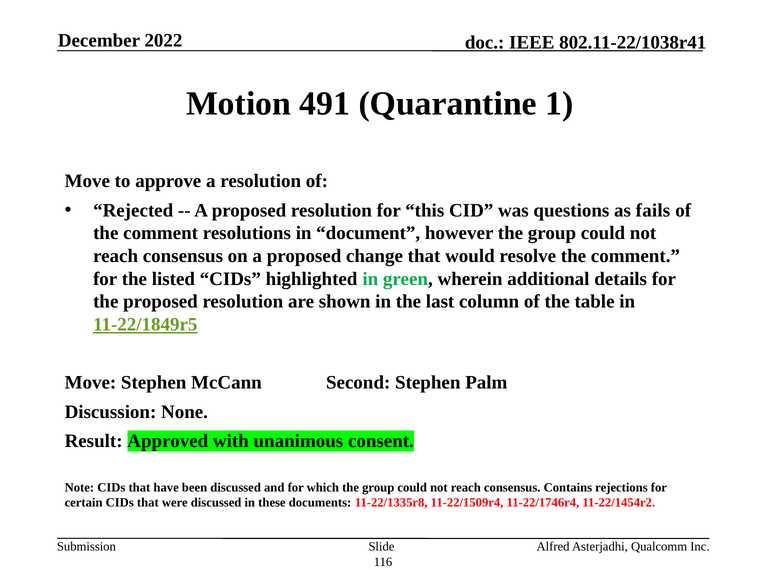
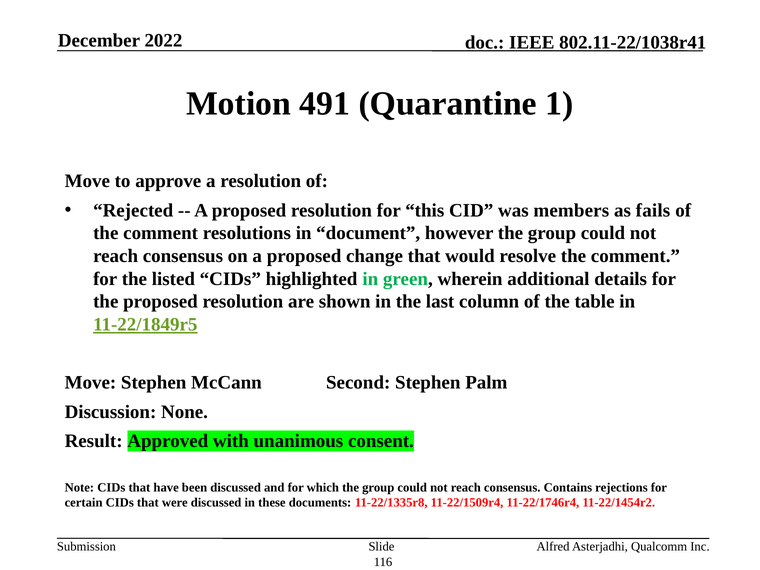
questions: questions -> members (571, 210)
